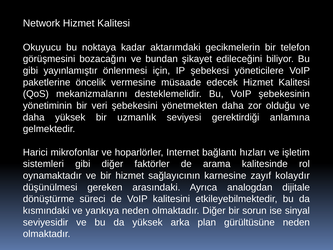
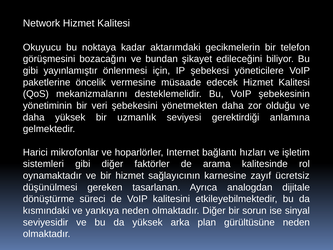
kolaydır: kolaydır -> ücretsiz (293, 175)
arasındaki: arasındaki -> tasarlanan (156, 187)
